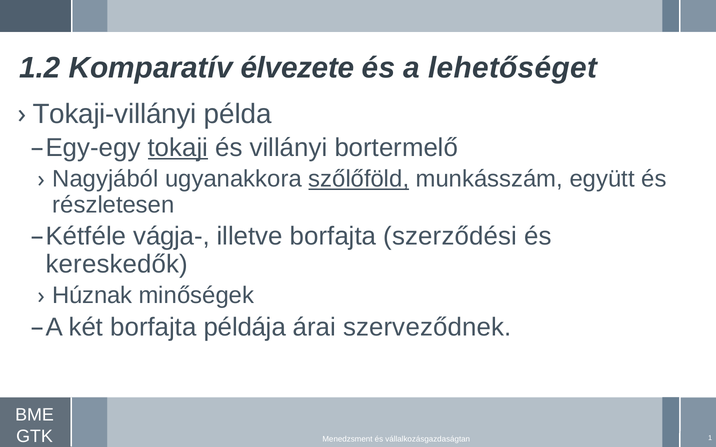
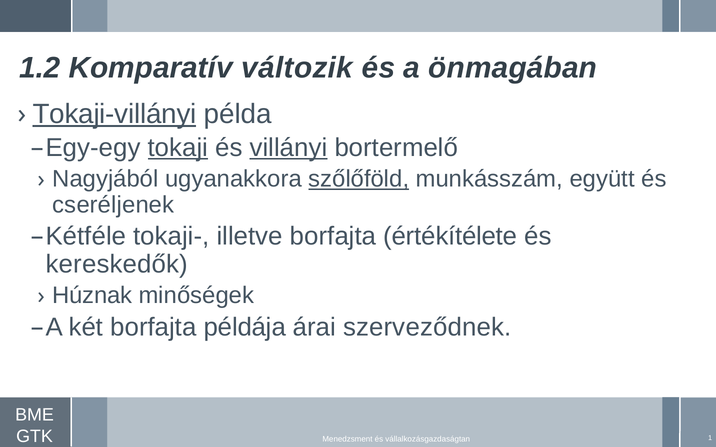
élvezete: élvezete -> változik (297, 68)
lehetőséget: lehetőséget -> önmagában (513, 68)
Tokaji-villányi underline: none -> present (114, 114)
villányi underline: none -> present (289, 148)
részletesen: részletesen -> cseréljenek (113, 205)
vágja-: vágja- -> tokaji- (171, 236)
szerződési: szerződési -> értékítélete (450, 236)
